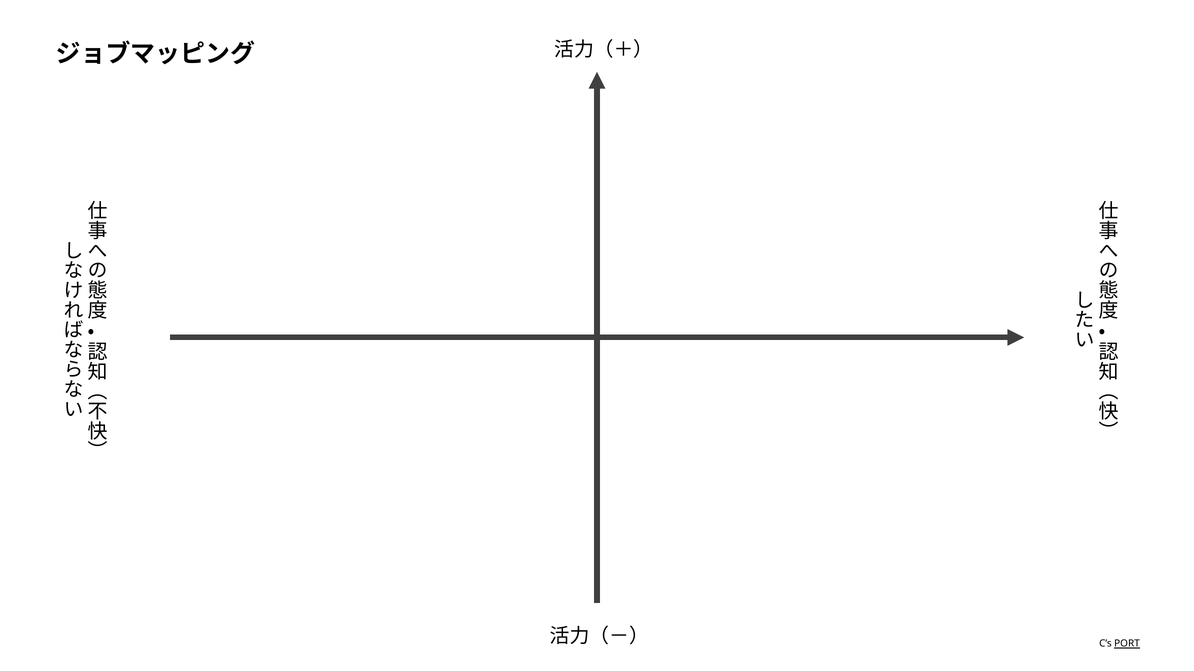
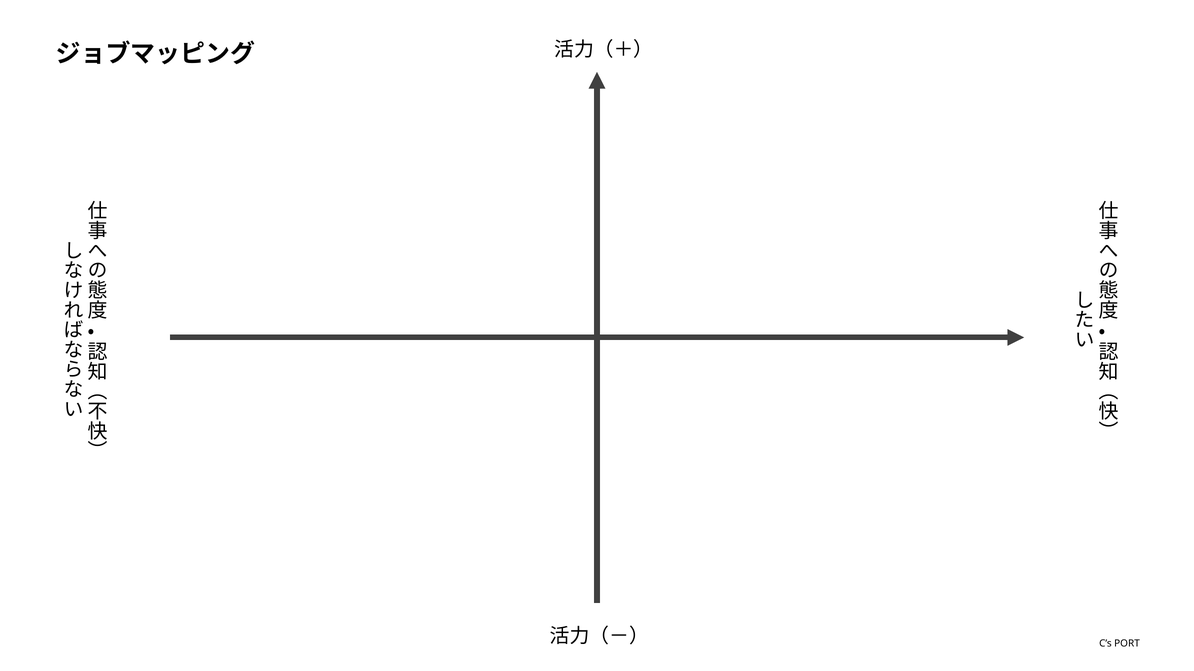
PORT underline: present -> none (1127, 644)
